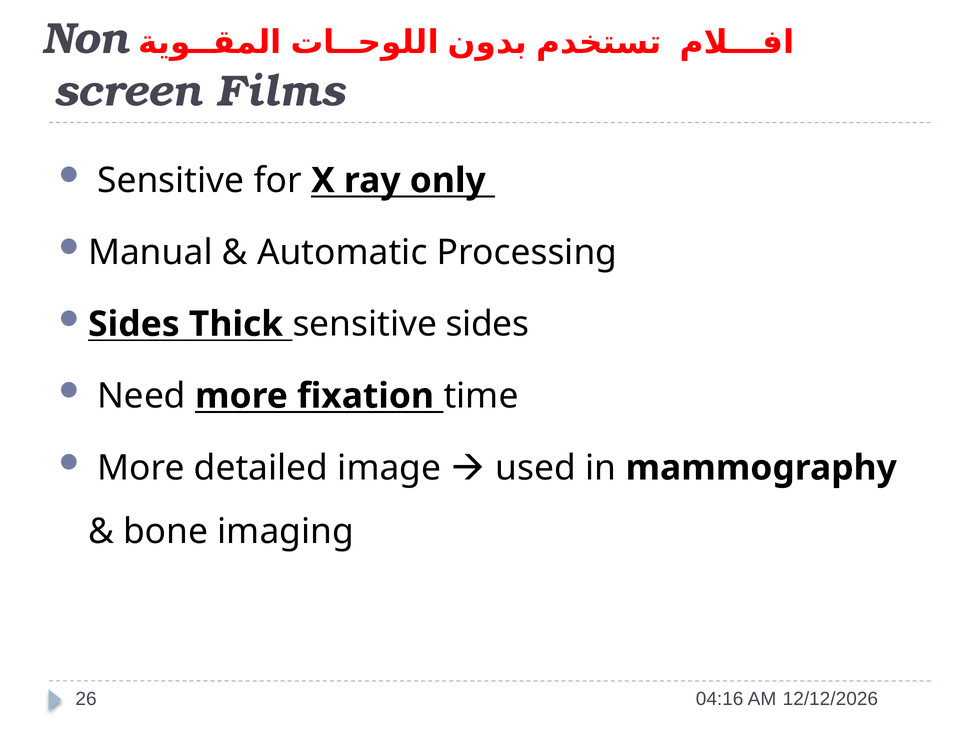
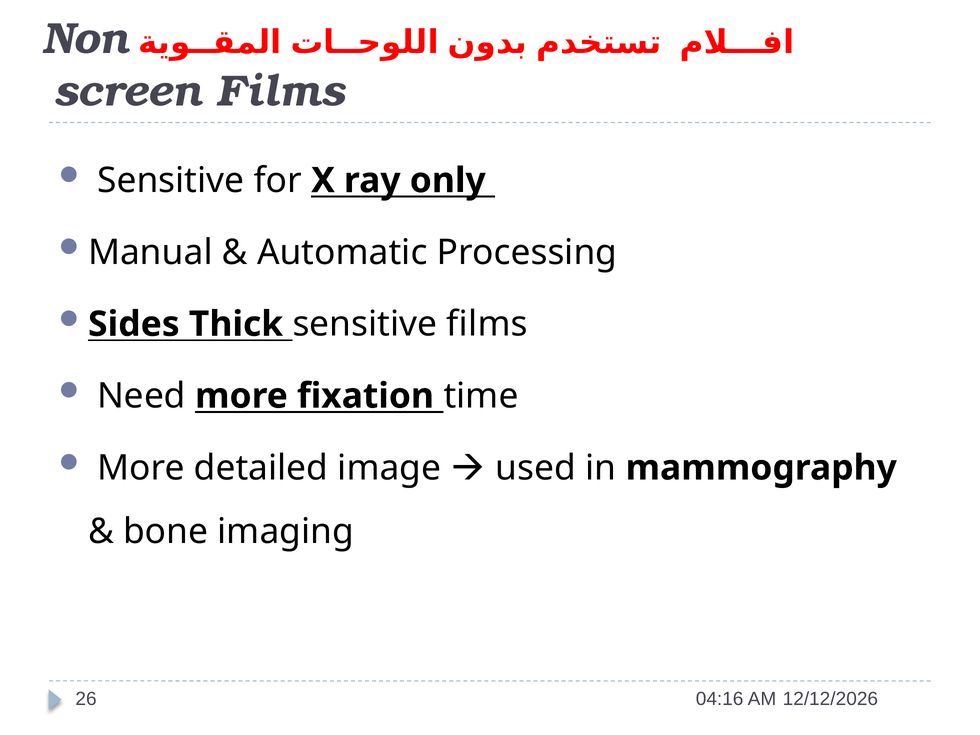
sensitive sides: sides -> films (487, 324)
